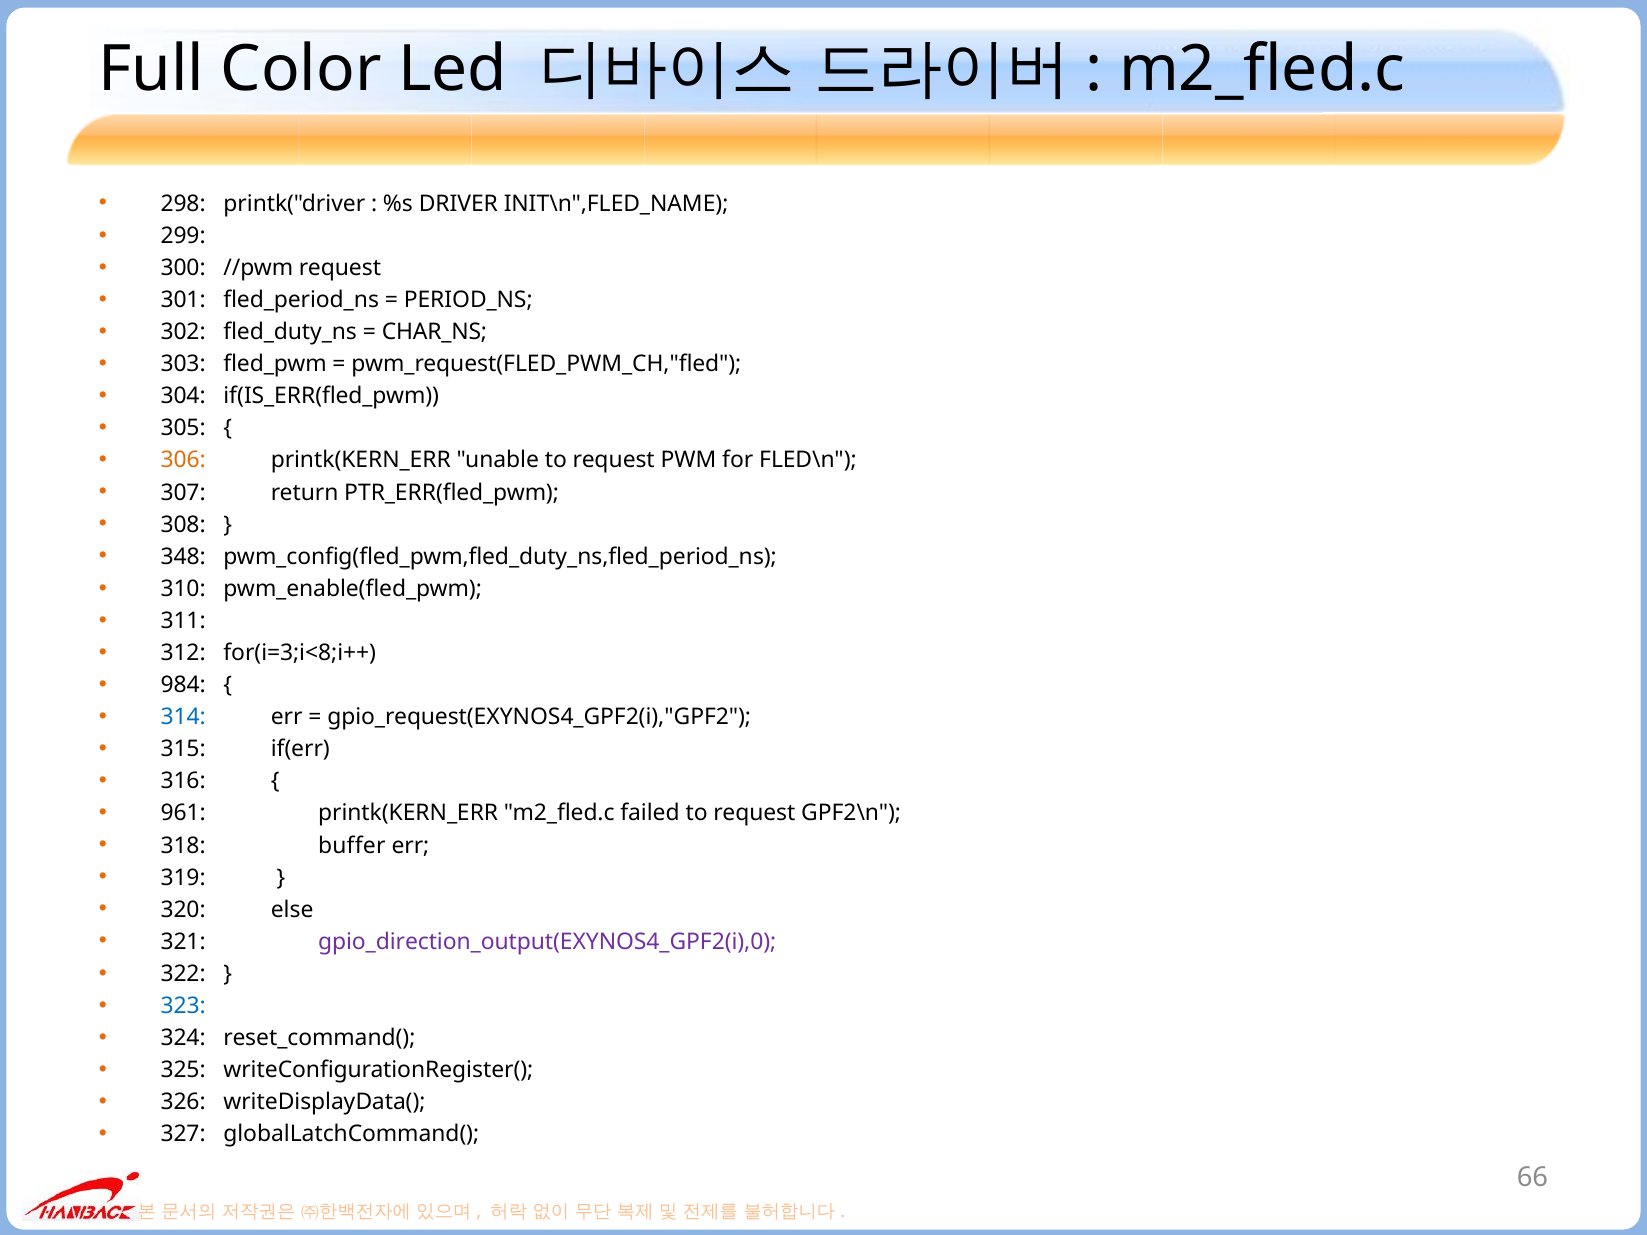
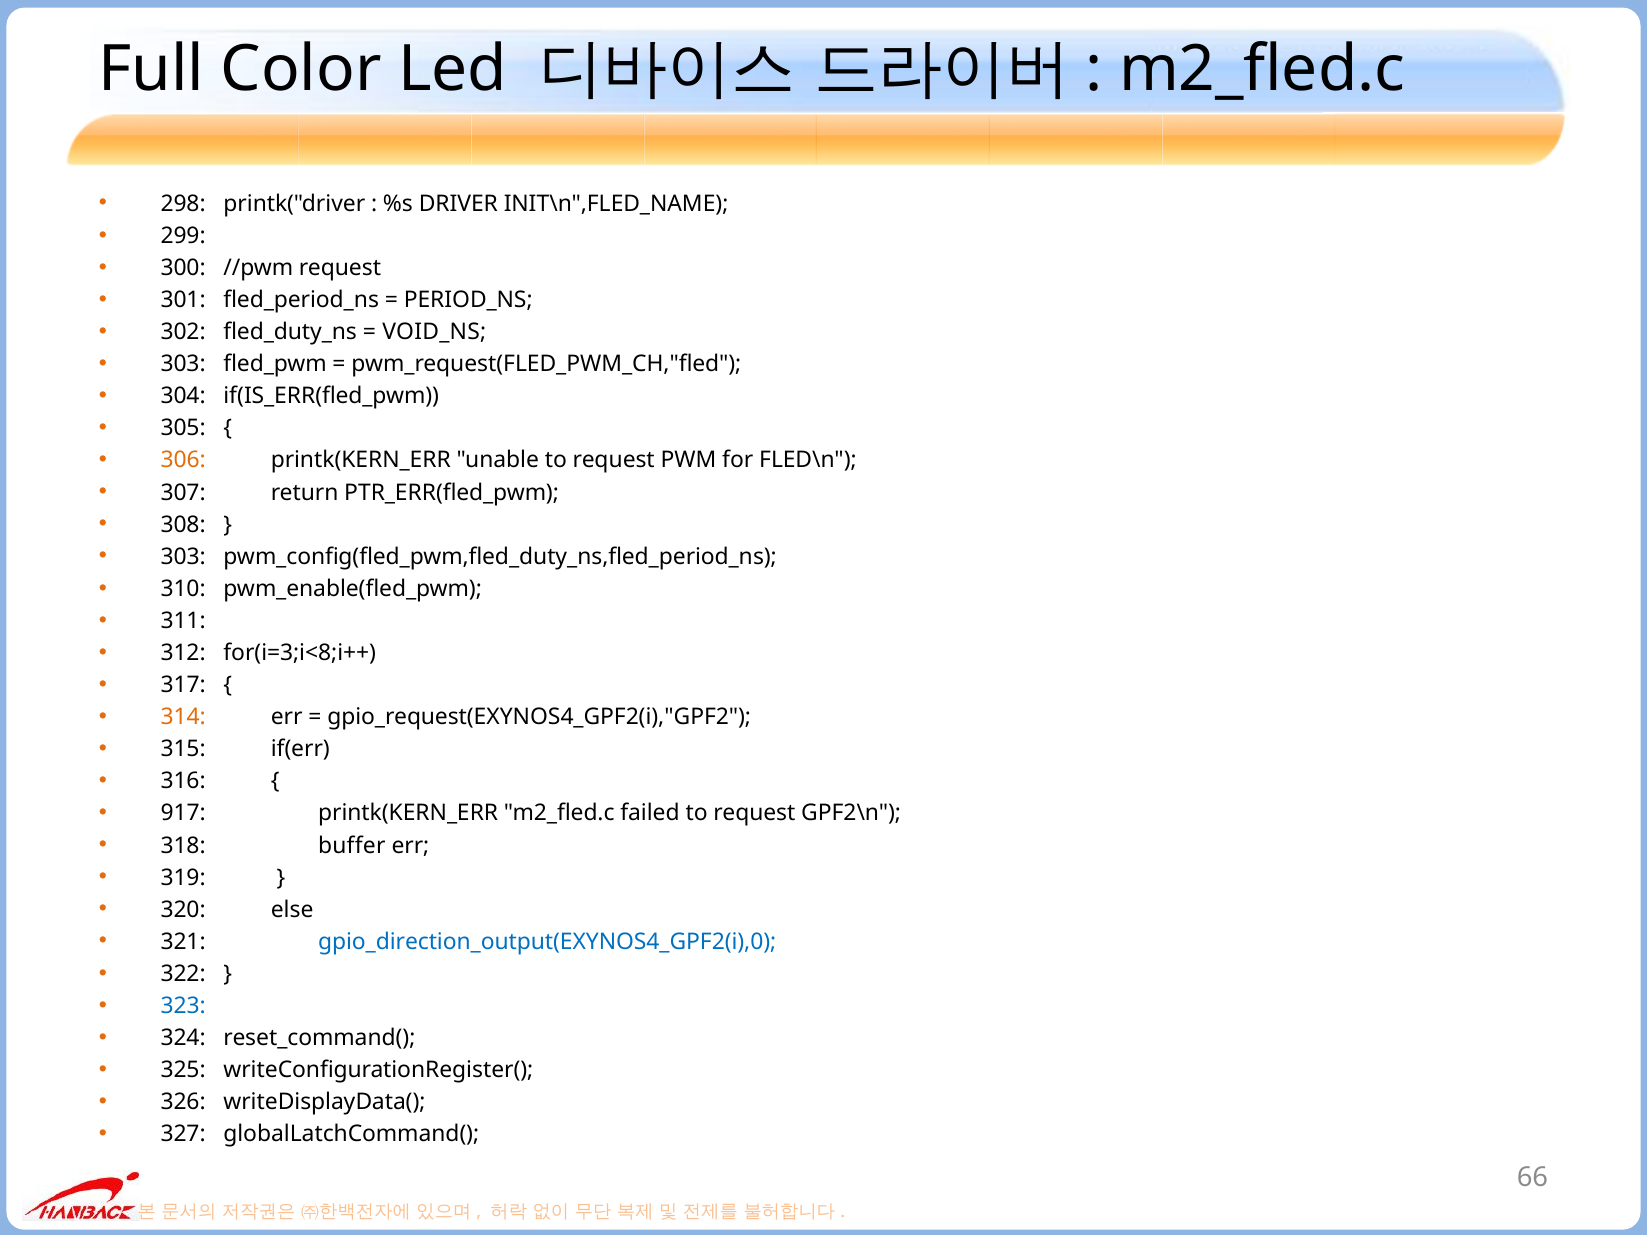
CHAR_NS: CHAR_NS -> VOID_NS (434, 332)
348: 348 -> 303 (183, 557)
984: 984 -> 317 (183, 685)
314 colour: blue -> orange (183, 717)
961: 961 -> 917 (183, 814)
gpio_direction_output(EXYNOS4_GPF2(i),0 colour: purple -> blue (547, 942)
